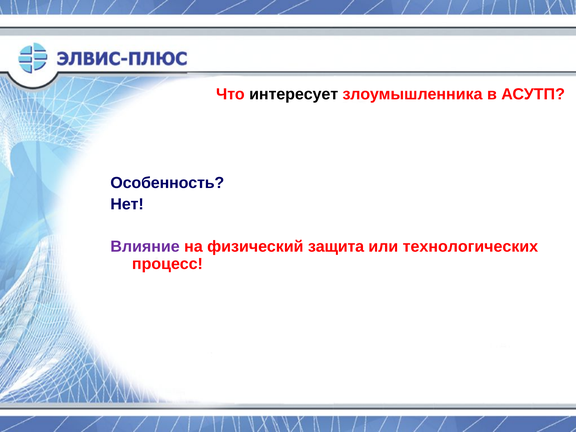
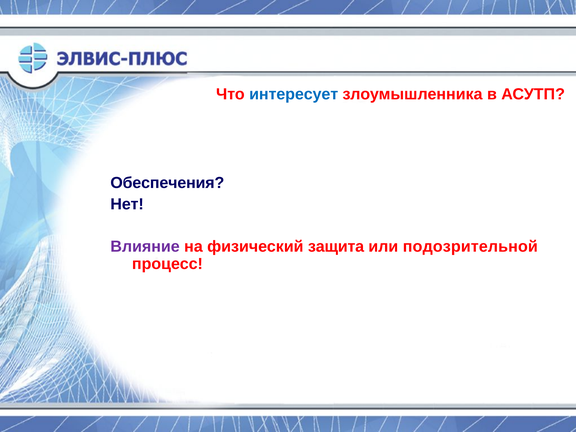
интересует colour: black -> blue (294, 94)
Особенность: Особенность -> Обеспечения (167, 183)
технологических: технологических -> подозрительной (470, 247)
